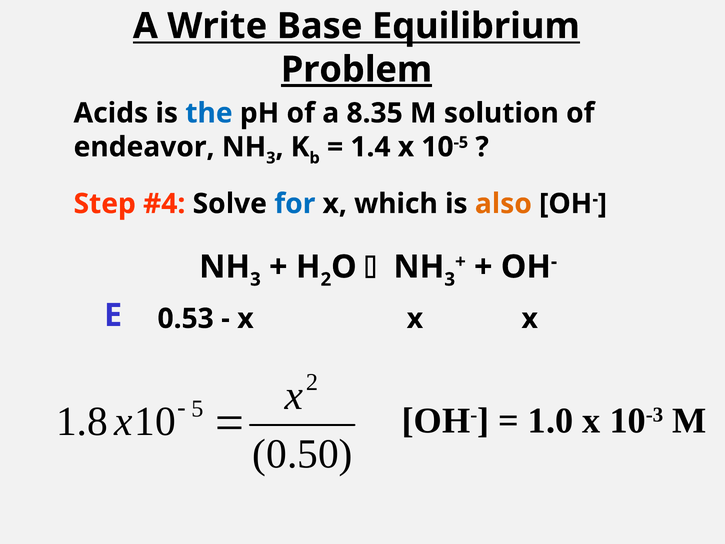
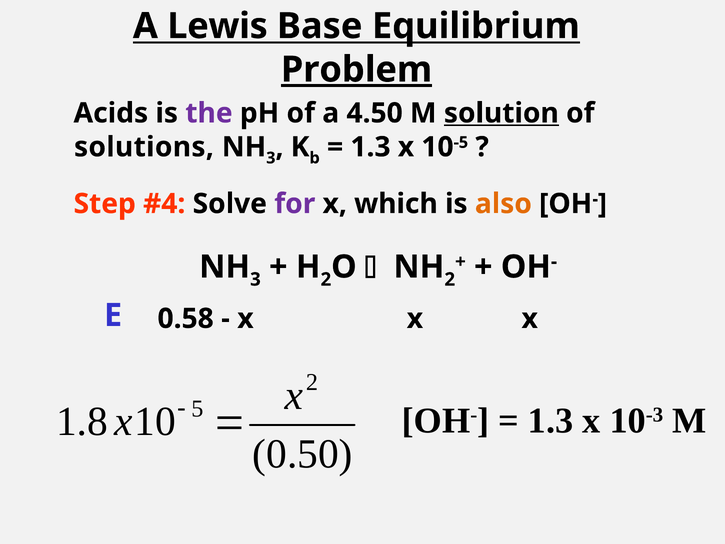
Write: Write -> Lewis (218, 26)
the colour: blue -> purple (209, 113)
8.35: 8.35 -> 4.50 (375, 113)
solution underline: none -> present (501, 113)
endeavor: endeavor -> solutions (144, 147)
1.4: 1.4 -> 1.3 (370, 147)
for colour: blue -> purple (295, 204)
3: 3 -> 2 (450, 279)
0.53: 0.53 -> 0.58 (186, 318)
1.0: 1.0 -> 1.3 (551, 421)
